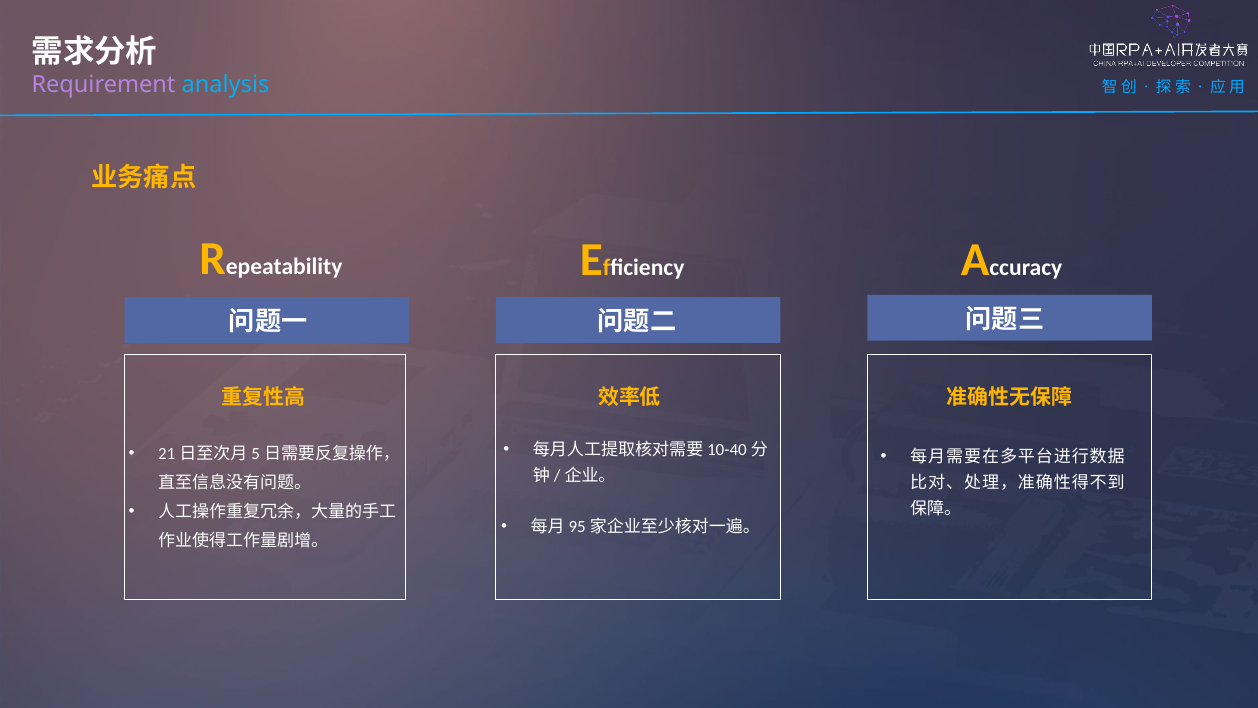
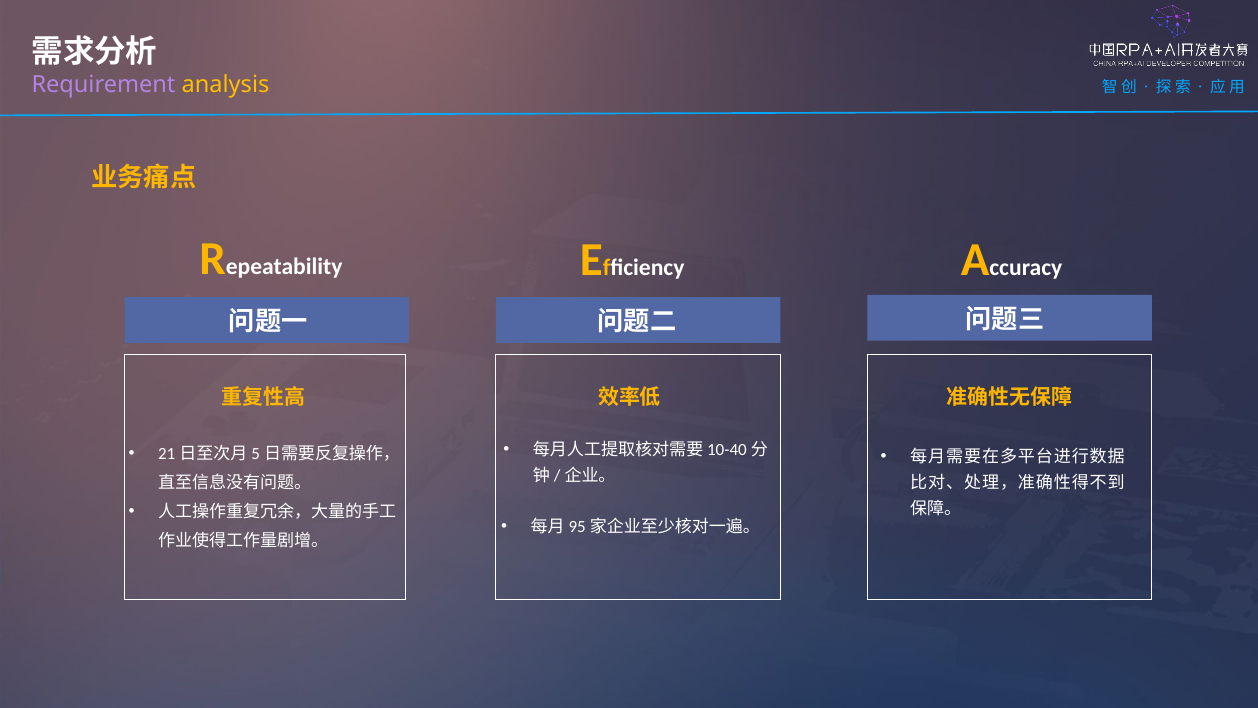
analysis colour: light blue -> yellow (226, 85)
